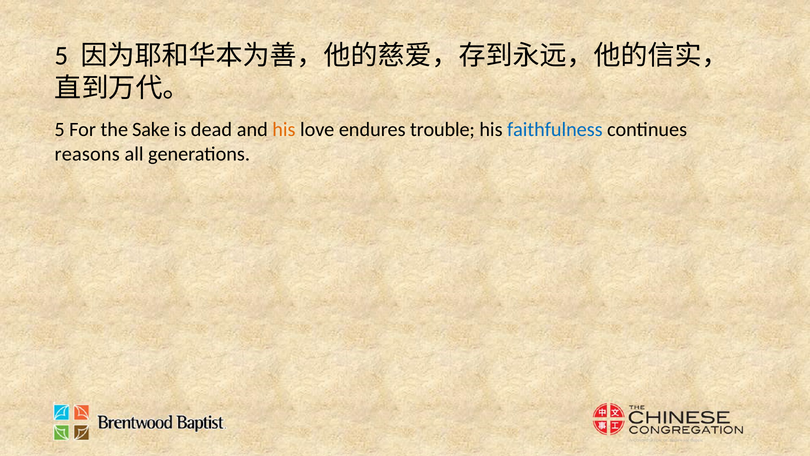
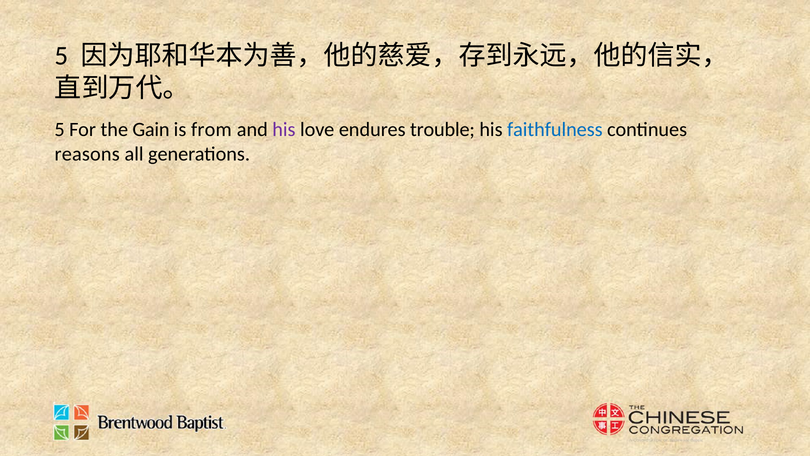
Sake: Sake -> Gain (151, 130)
dead: dead -> from (211, 130)
his colour: orange -> purple (284, 130)
